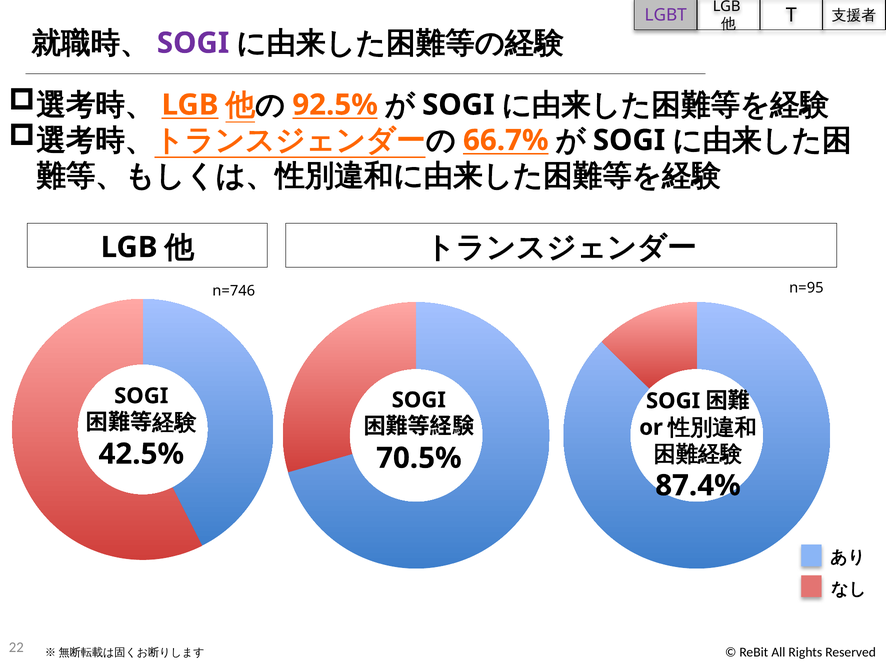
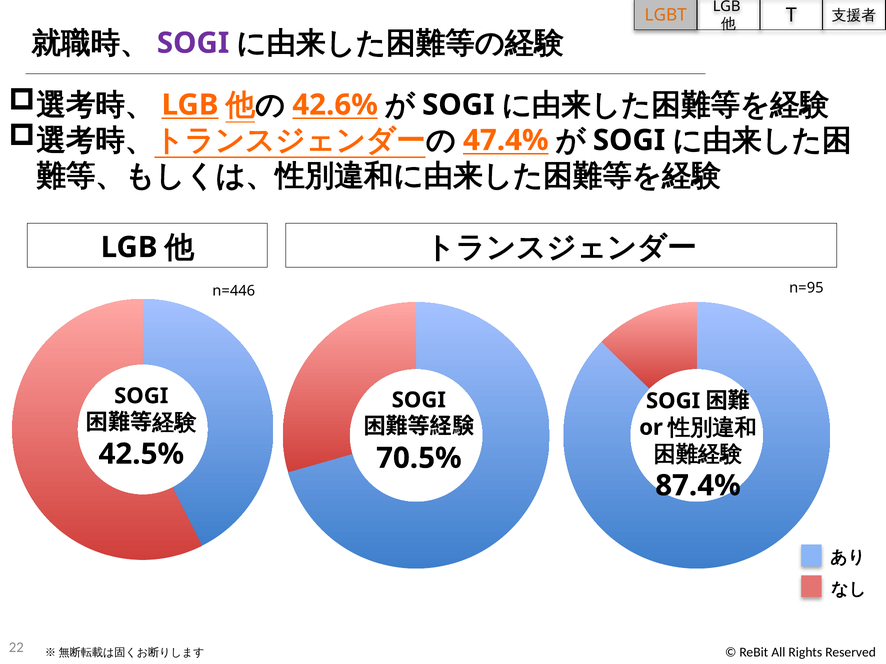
LGBT colour: purple -> orange (666, 15)
92.5%: 92.5% -> 42.6% (335, 105)
66.7%: 66.7% -> 47.4% (506, 140)
n=746: n=746 -> n=446 (234, 291)
